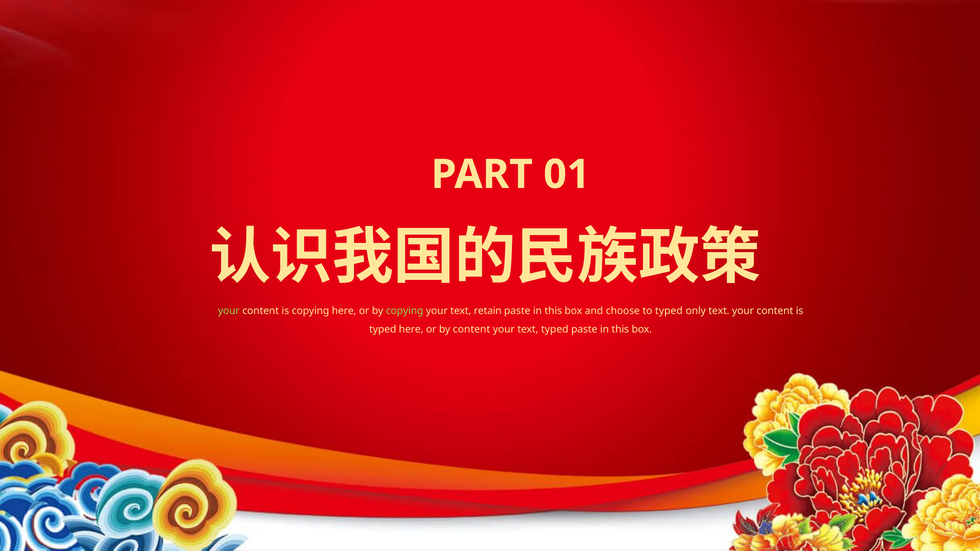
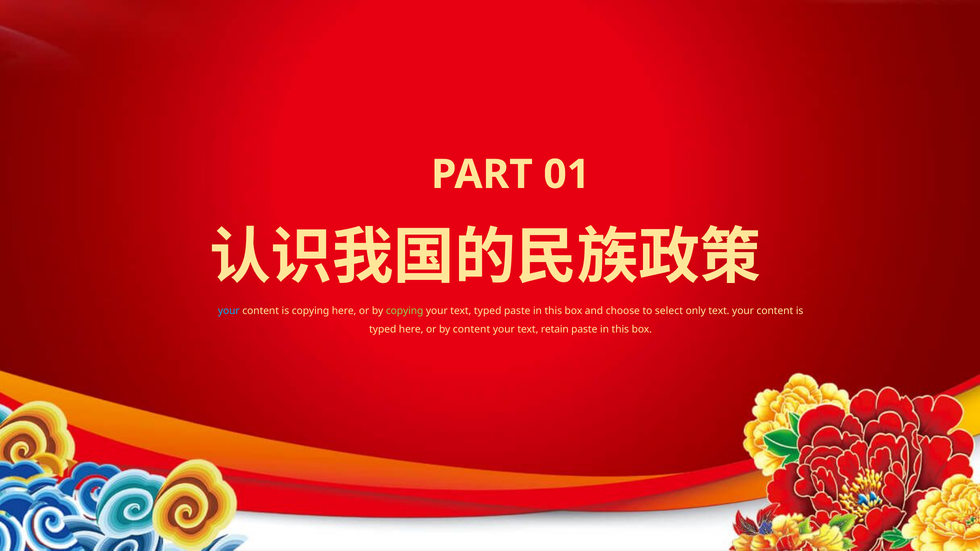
your colour: light green -> light blue (229, 311)
text retain: retain -> typed (488, 311)
to typed: typed -> select (669, 311)
text typed: typed -> retain (555, 329)
